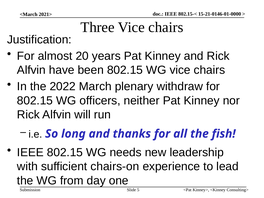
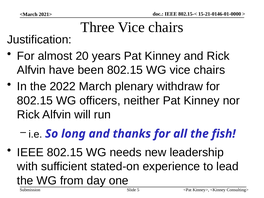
chairs-on: chairs-on -> stated-on (115, 166)
